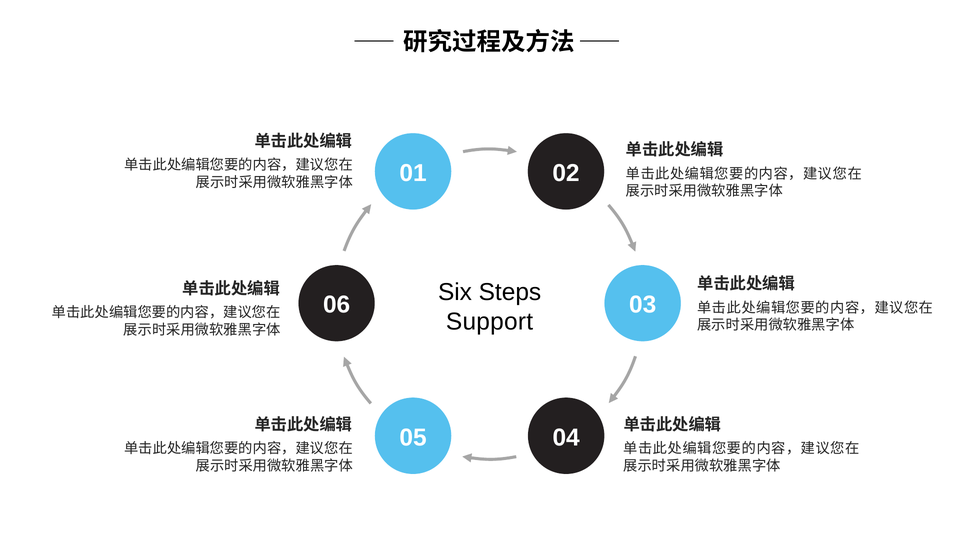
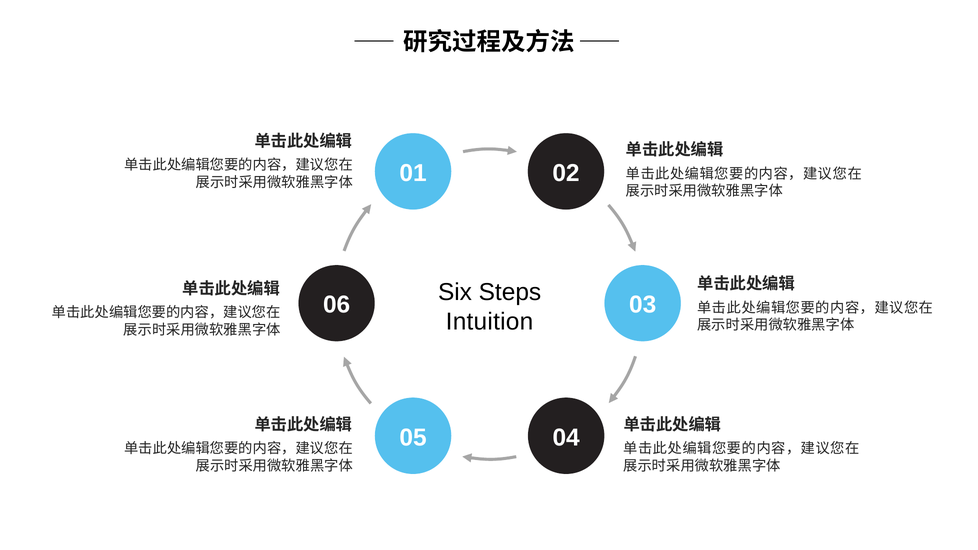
Support: Support -> Intuition (490, 322)
